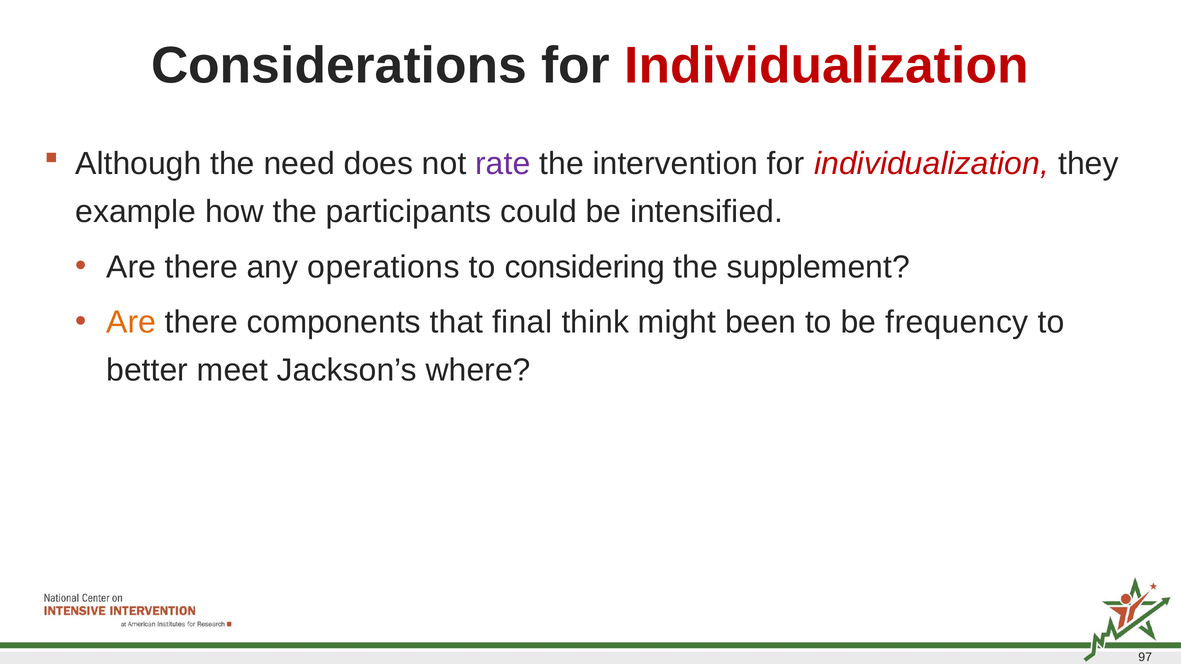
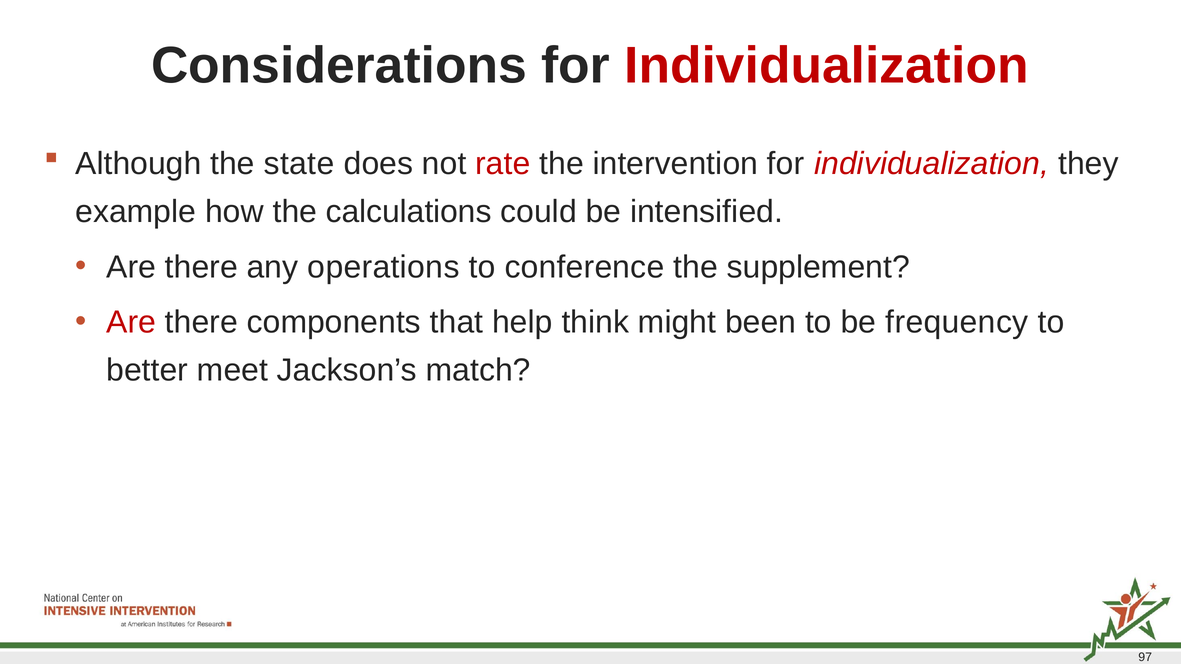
need: need -> state (299, 164)
rate colour: purple -> red (503, 164)
participants: participants -> calculations (409, 212)
considering: considering -> conference (584, 267)
Are colour: orange -> red (131, 323)
final: final -> help (522, 323)
where: where -> match (478, 370)
